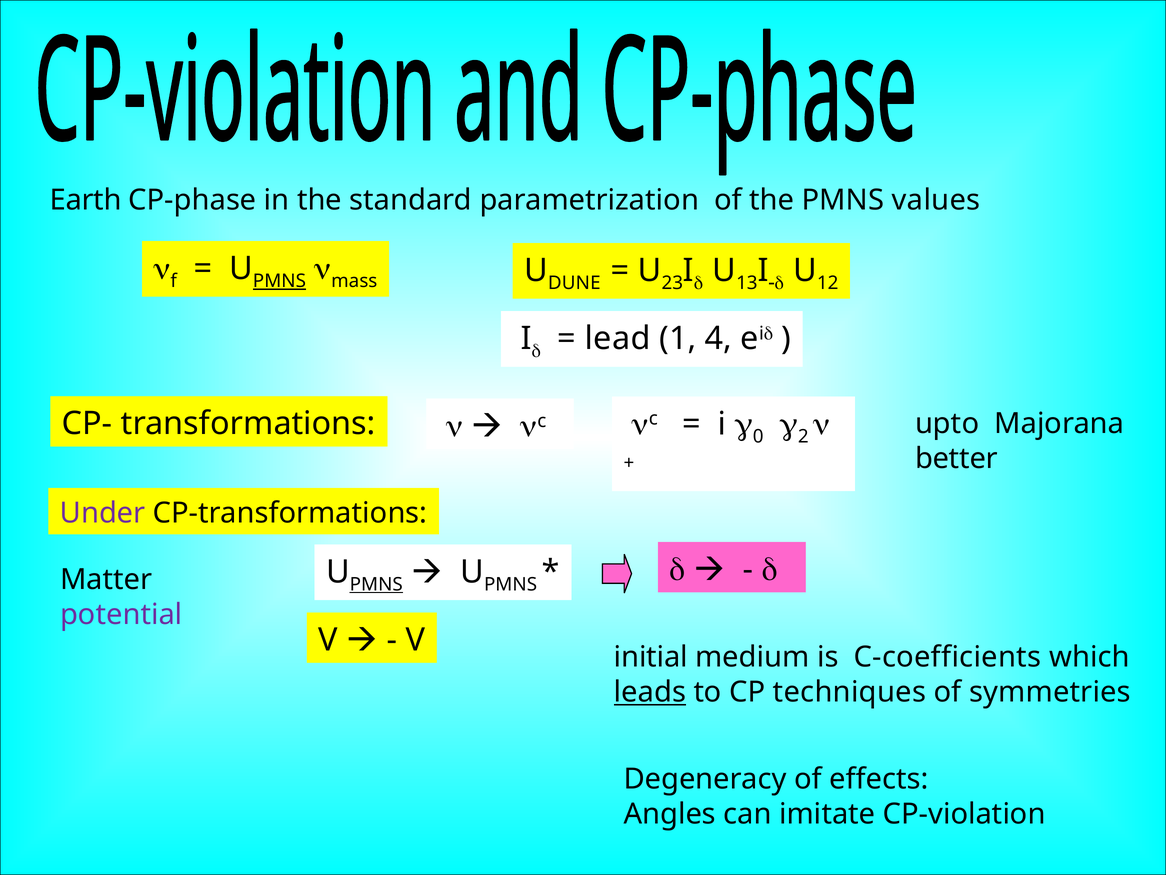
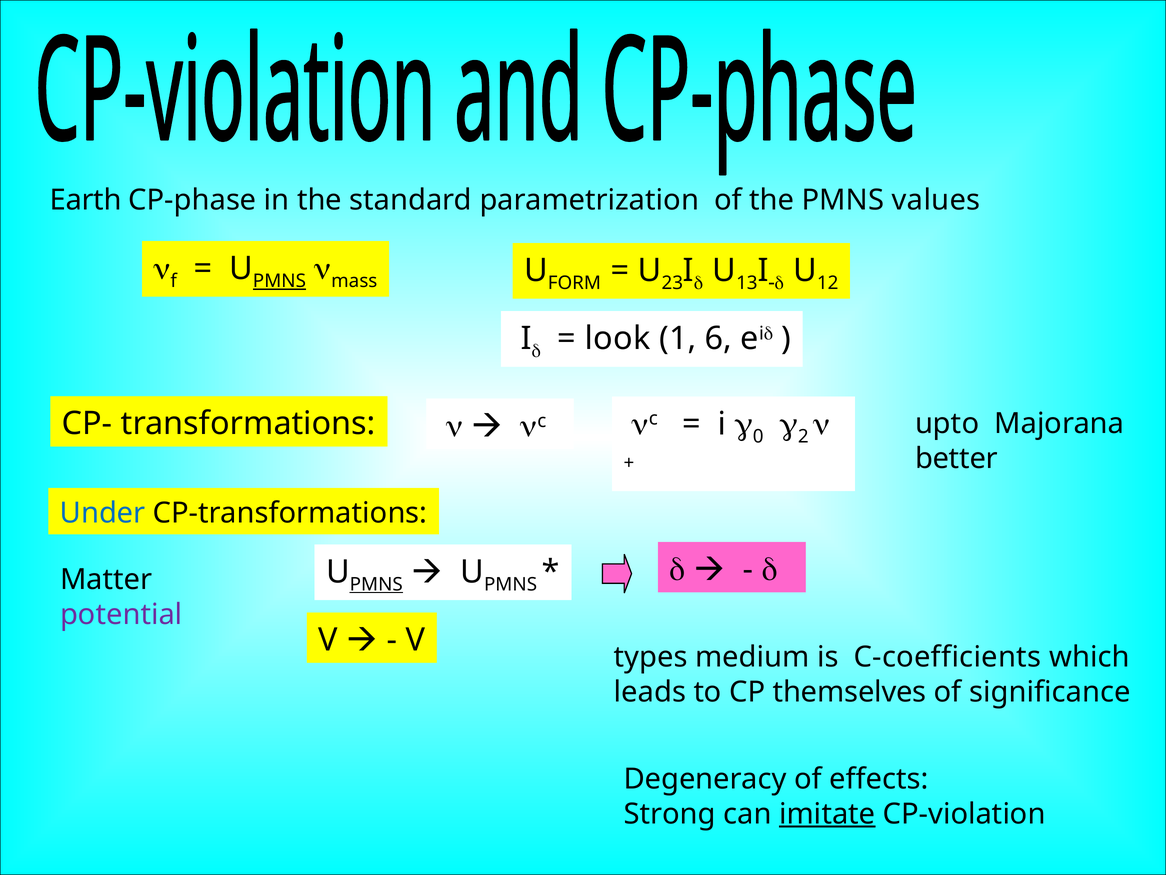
DUNE: DUNE -> FORM (574, 283)
lead: lead -> look (618, 338)
4: 4 -> 6 (718, 338)
Under colour: purple -> blue (103, 513)
initial: initial -> types (651, 657)
leads underline: present -> none (650, 692)
techniques: techniques -> themselves (850, 692)
symmetries: symmetries -> significance (1050, 692)
Angles: Angles -> Strong (670, 813)
imitate underline: none -> present (827, 813)
